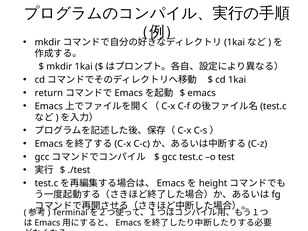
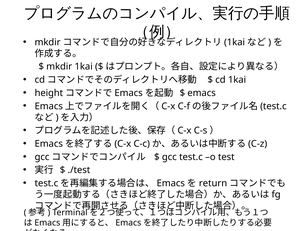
return: return -> height (49, 93)
height: height -> return (213, 183)
